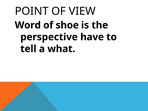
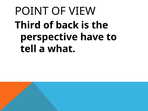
Word: Word -> Third (28, 25)
shoe: shoe -> back (67, 25)
